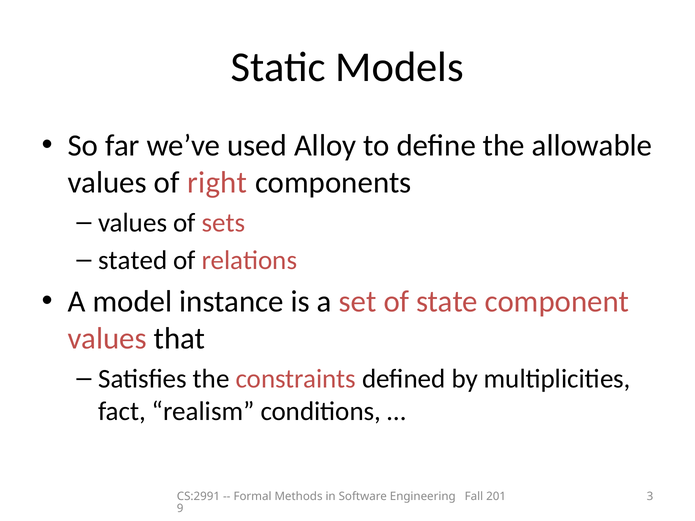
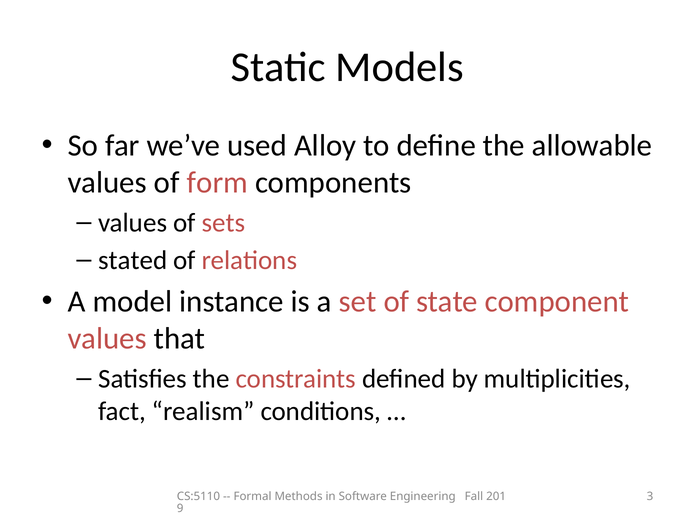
right: right -> form (217, 183)
CS:2991: CS:2991 -> CS:5110 (198, 497)
